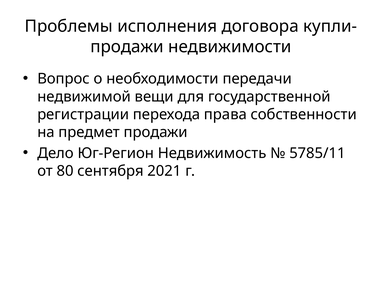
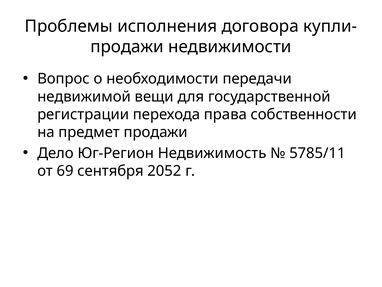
80: 80 -> 69 (65, 171)
2021: 2021 -> 2052 (164, 171)
